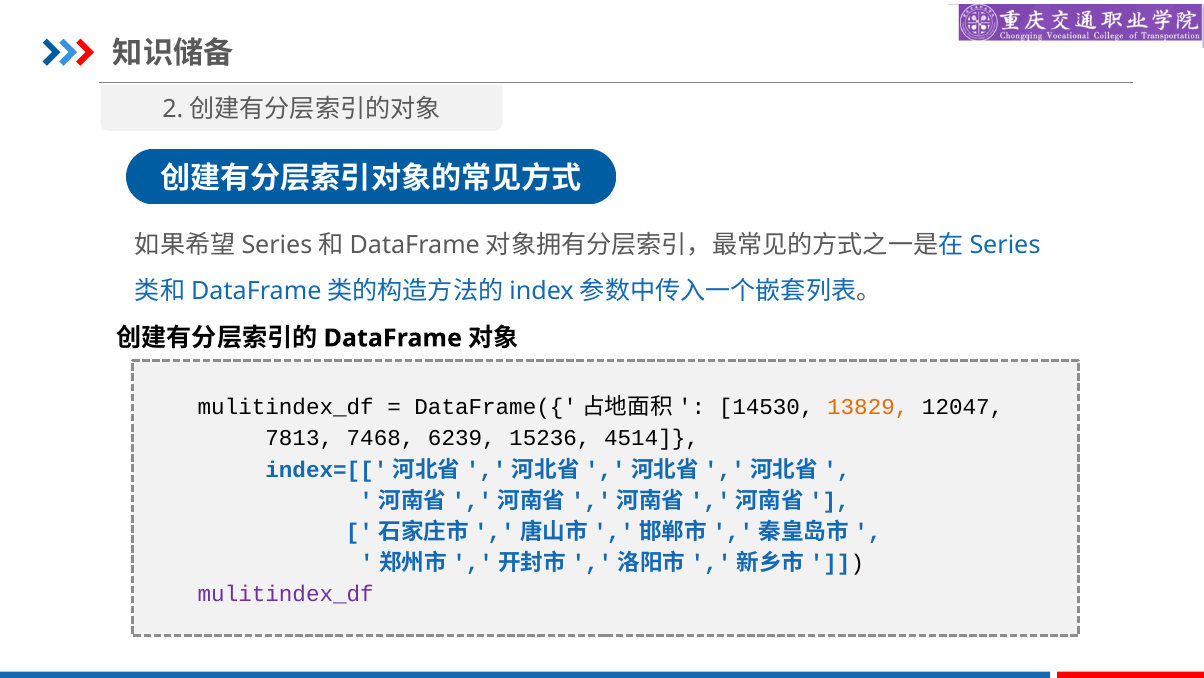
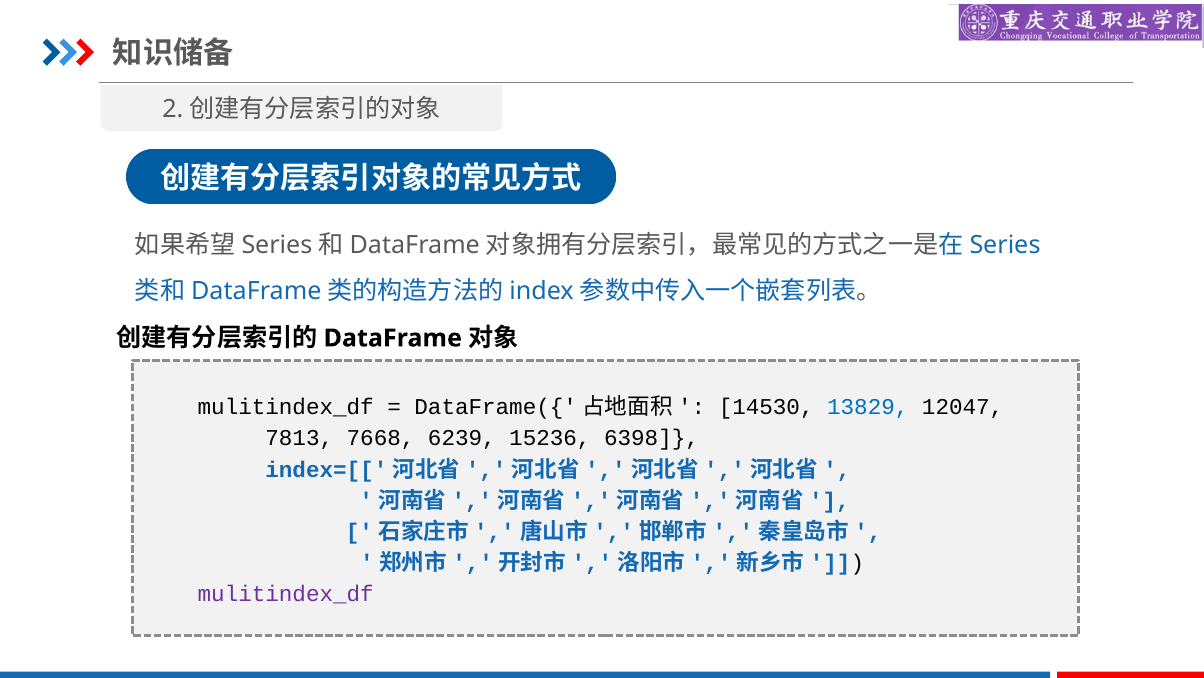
13829 colour: orange -> blue (868, 407)
7468: 7468 -> 7668 (381, 438)
4514: 4514 -> 6398 (651, 438)
